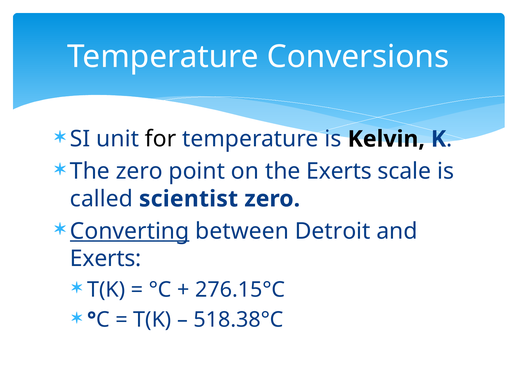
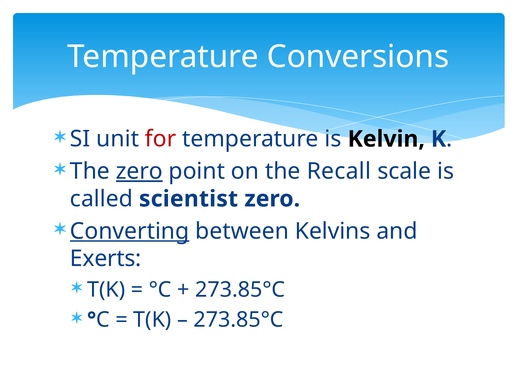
for colour: black -> red (161, 139)
zero underline: none -> present (139, 171)
the Exerts: Exerts -> Recall (339, 171)
Detroit: Detroit -> Kelvins (333, 231)
276.15°C: 276.15°C -> 273.85°C (240, 289)
518.38°C: 518.38°C -> 273.85°C (239, 320)
